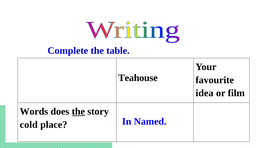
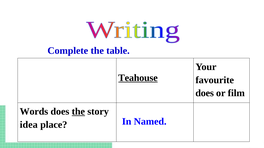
Teahouse underline: none -> present (138, 78)
idea: idea -> does (205, 93)
cold: cold -> idea (29, 125)
